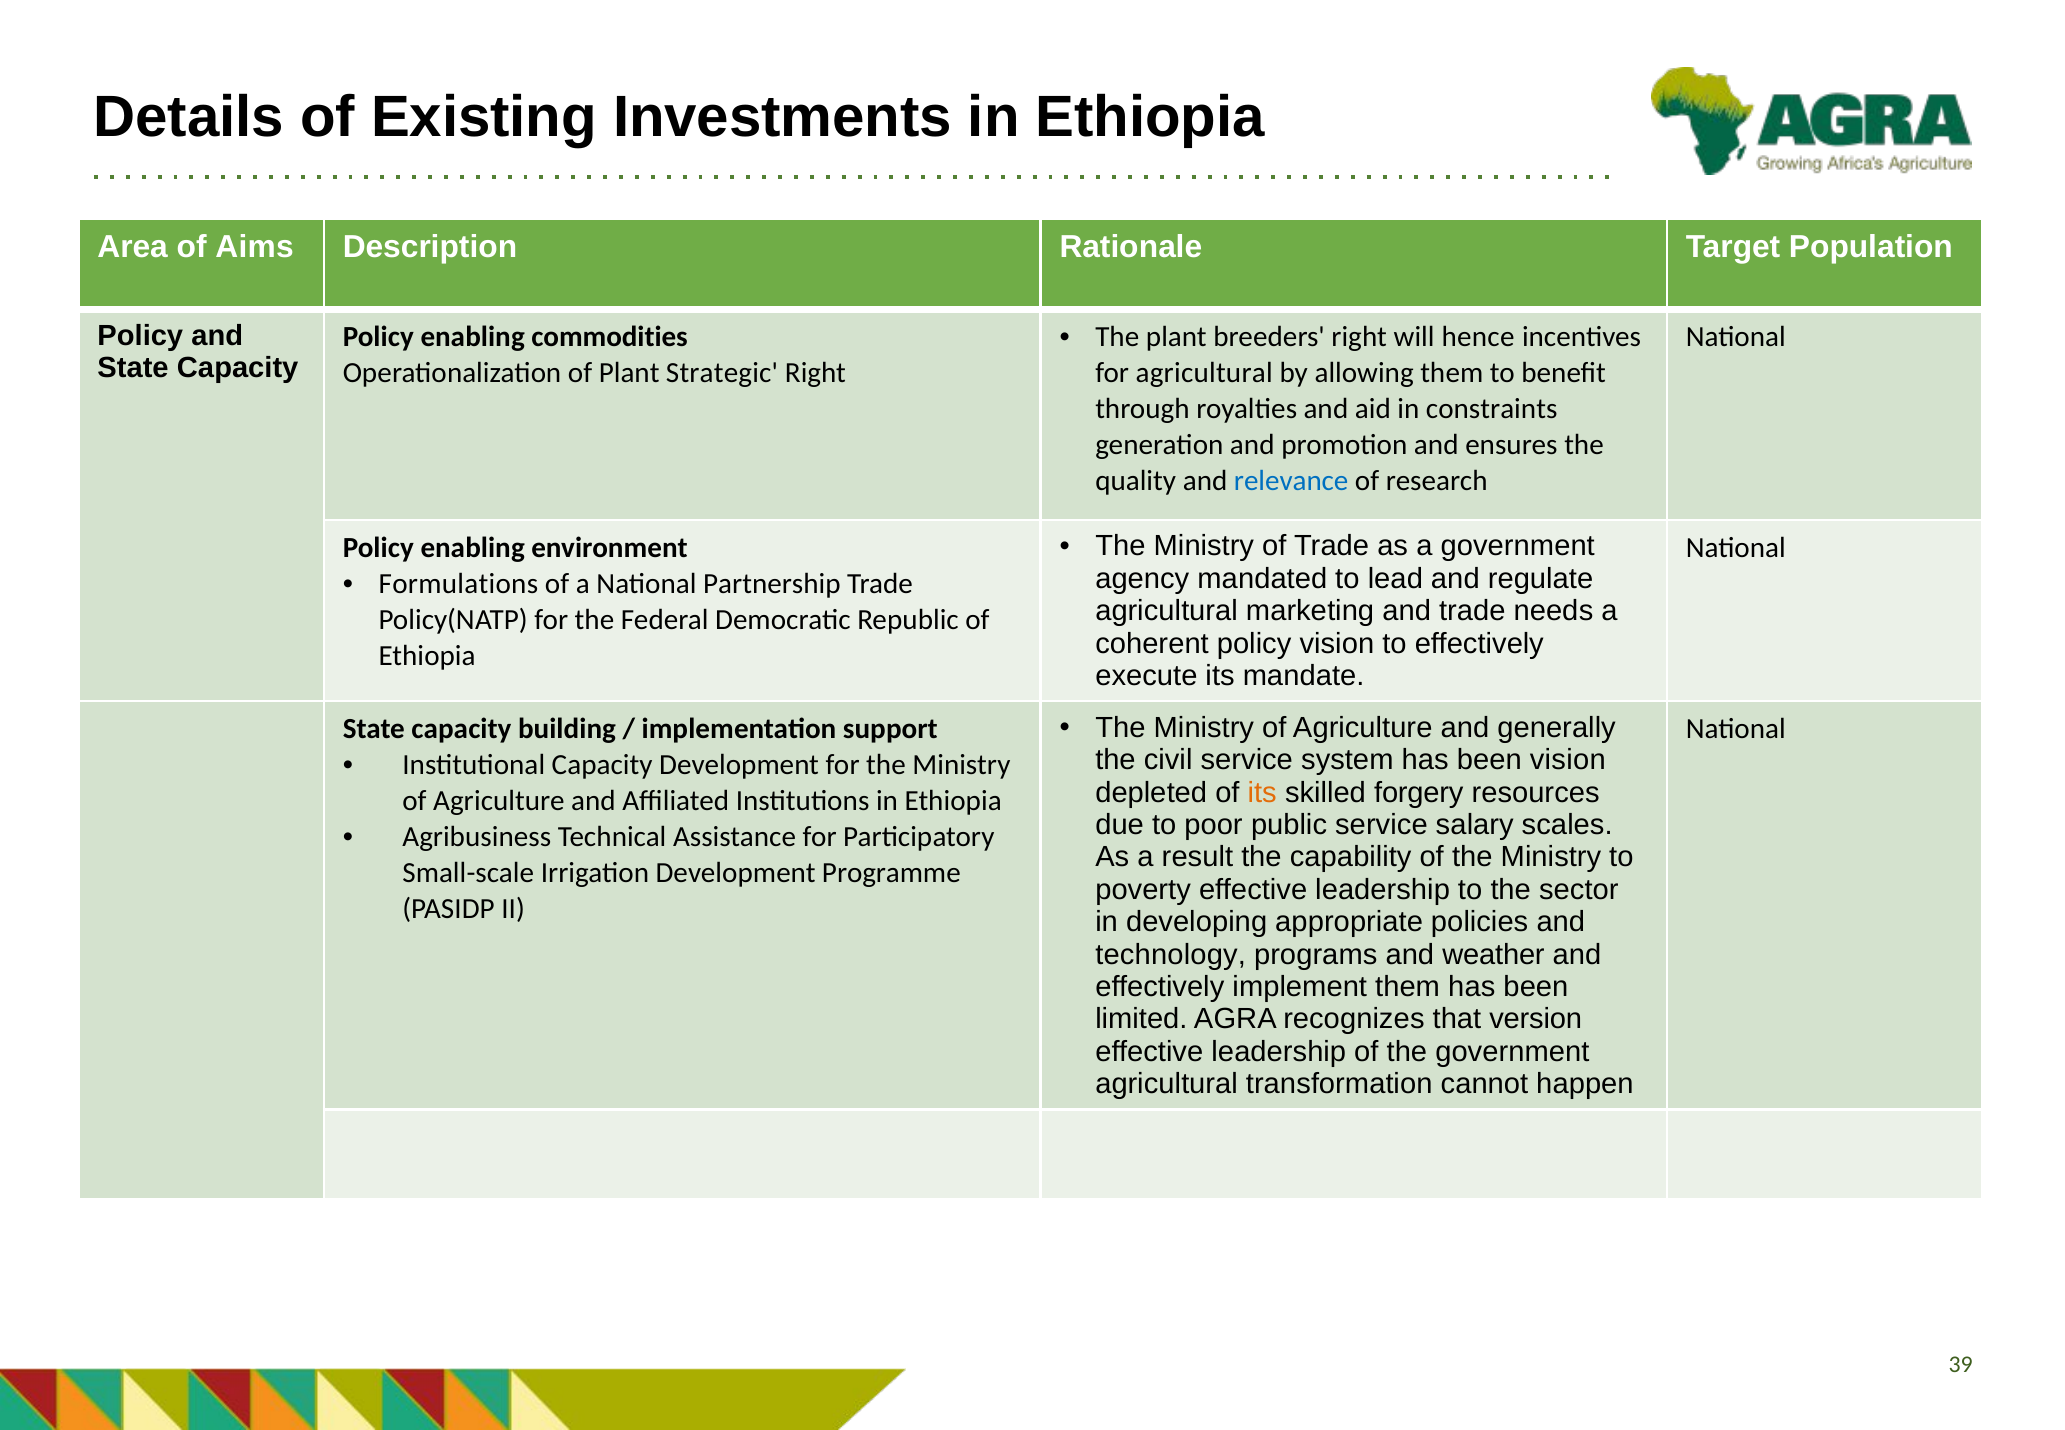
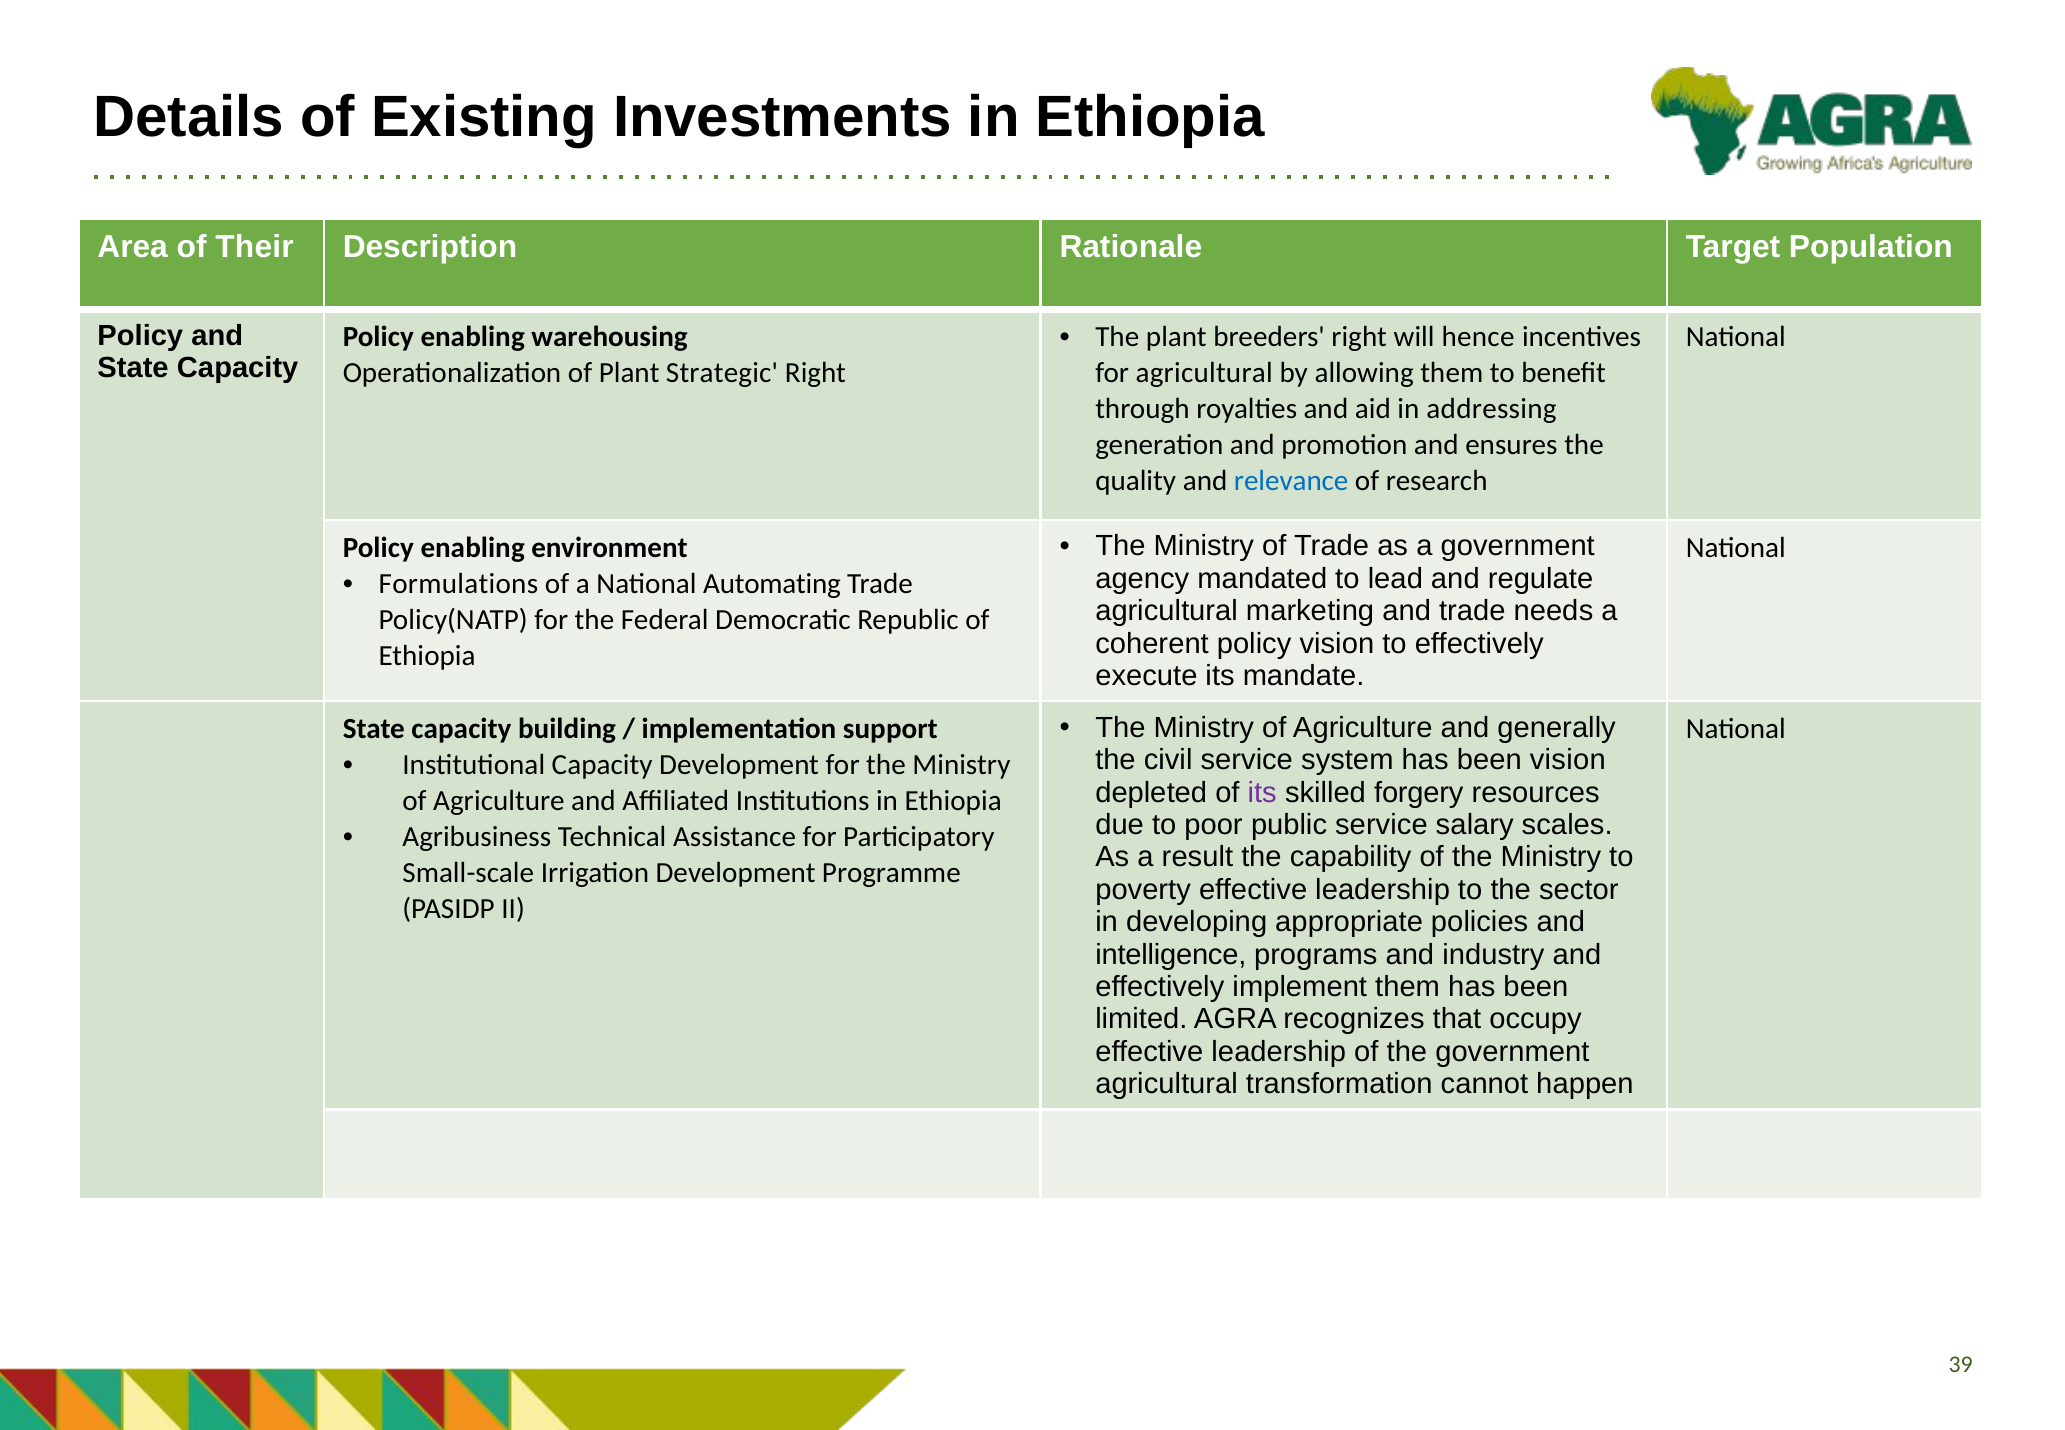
Aims: Aims -> Their (255, 247)
commodities: commodities -> warehousing (610, 337)
constraints: constraints -> addressing (1492, 409)
Partnership: Partnership -> Automating (772, 584)
its colour: orange -> purple (1262, 792)
technology: technology -> intelligence (1171, 954)
weather: weather -> industry (1493, 954)
version: version -> occupy (1536, 1019)
